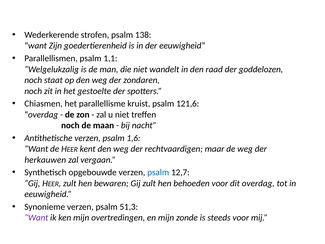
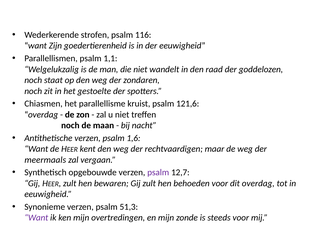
138: 138 -> 116 (143, 35)
herkauwen: herkauwen -> meermaals (45, 160)
psalm colour: blue -> purple (158, 172)
